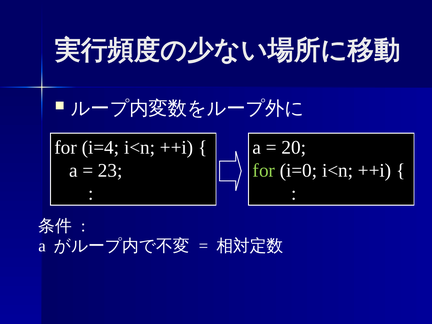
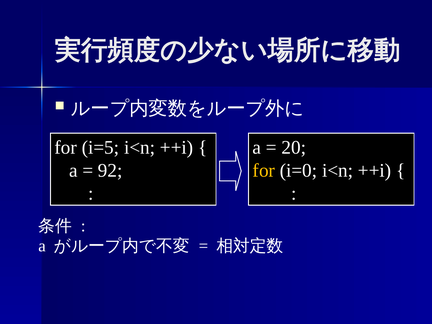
i=4: i=4 -> i=5 (101, 147)
23: 23 -> 92 (110, 171)
for colour: light green -> yellow (264, 171)
